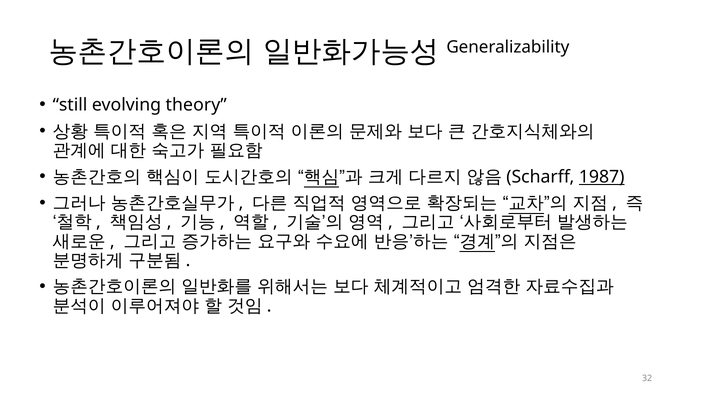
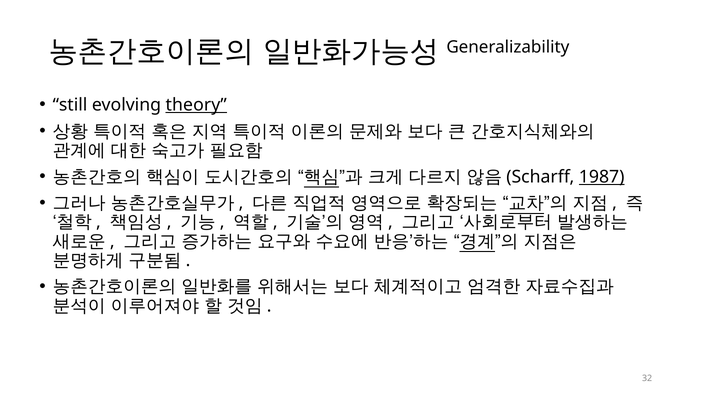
theory underline: none -> present (196, 105)
